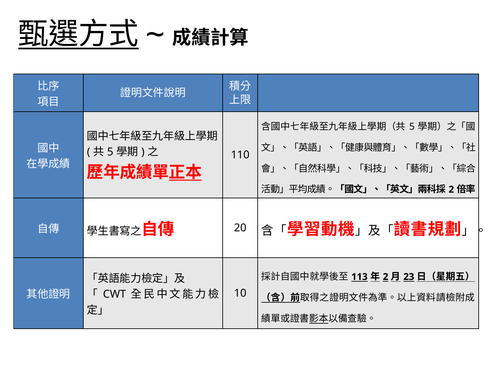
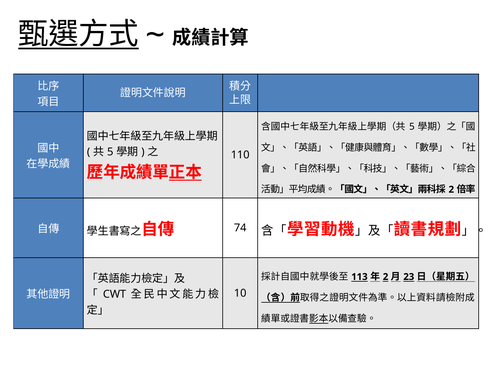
20: 20 -> 74 (240, 228)
